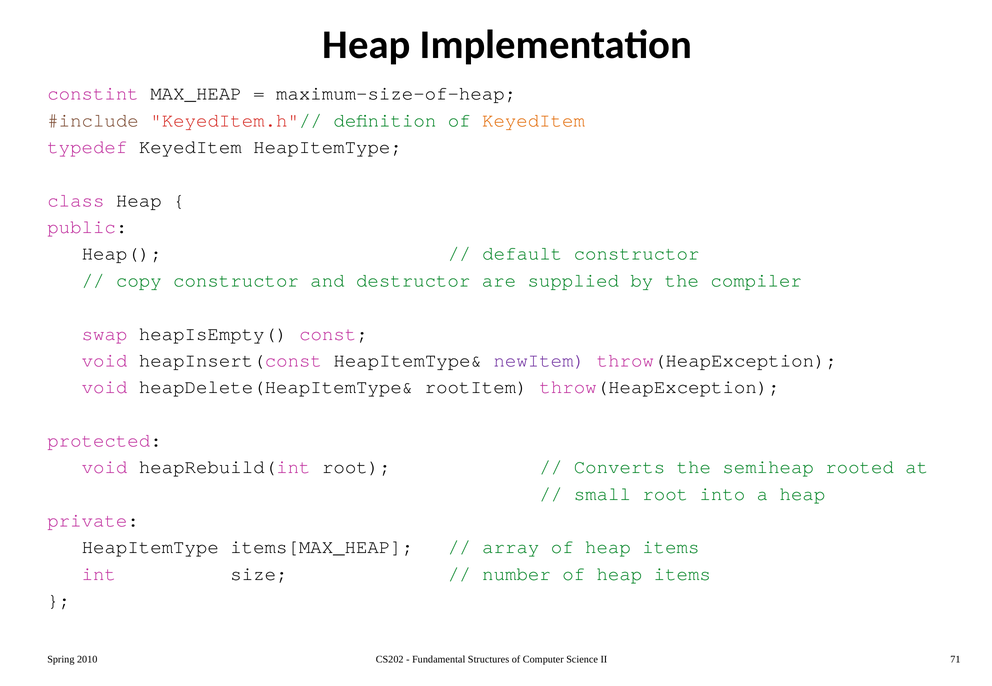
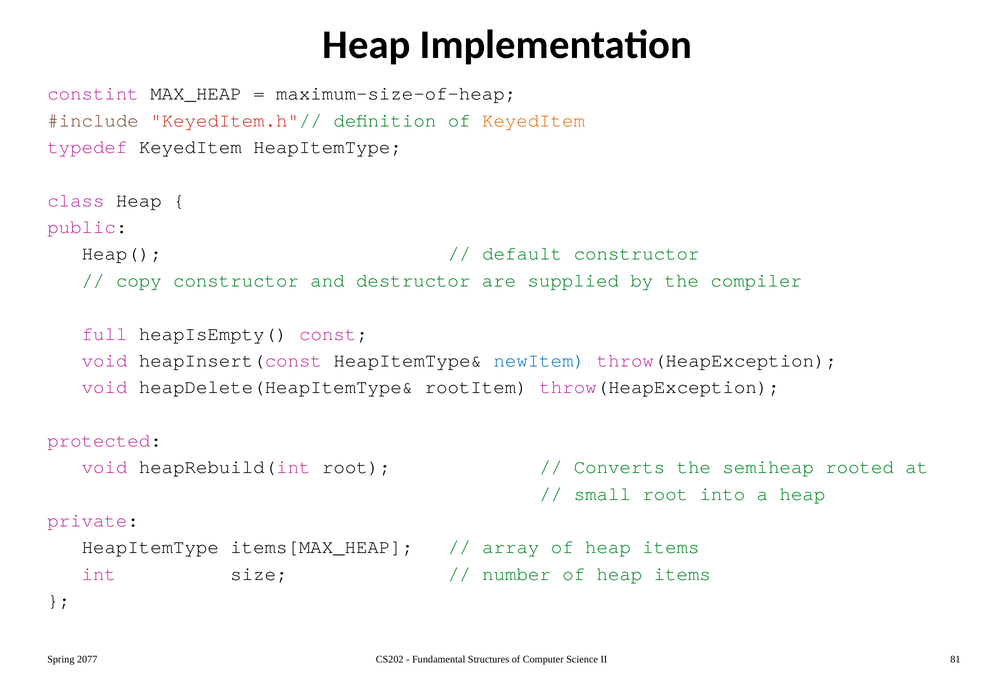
swap: swap -> full (105, 334)
newItem colour: purple -> blue (539, 361)
2010: 2010 -> 2077 (87, 660)
71: 71 -> 81 (955, 660)
